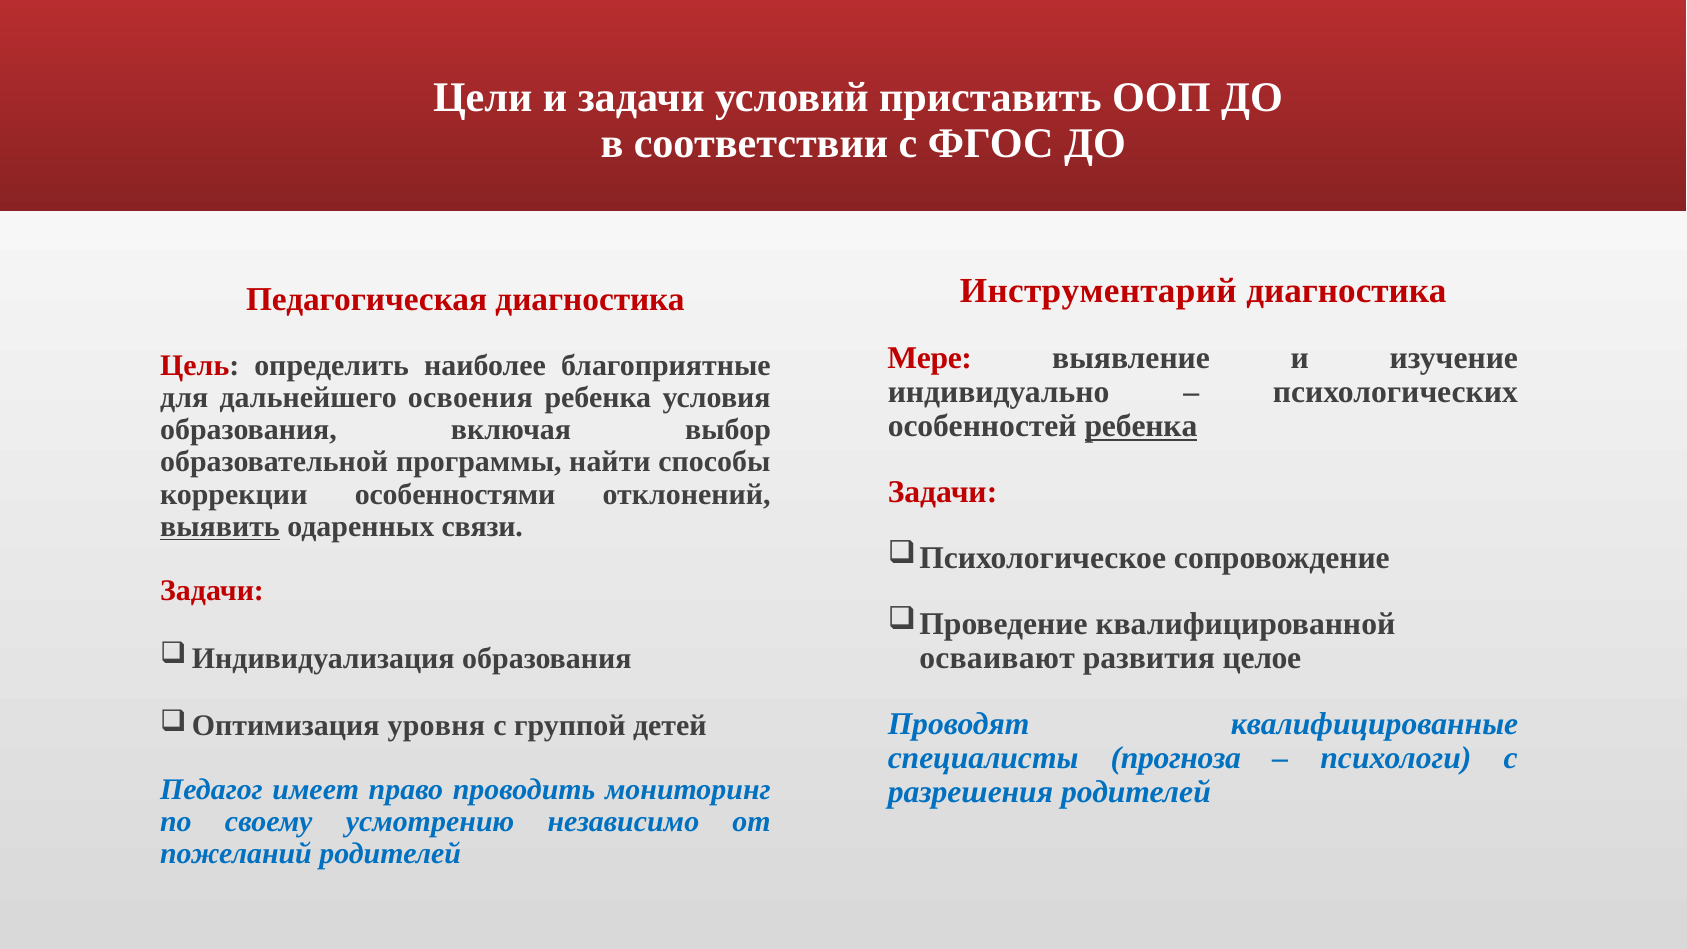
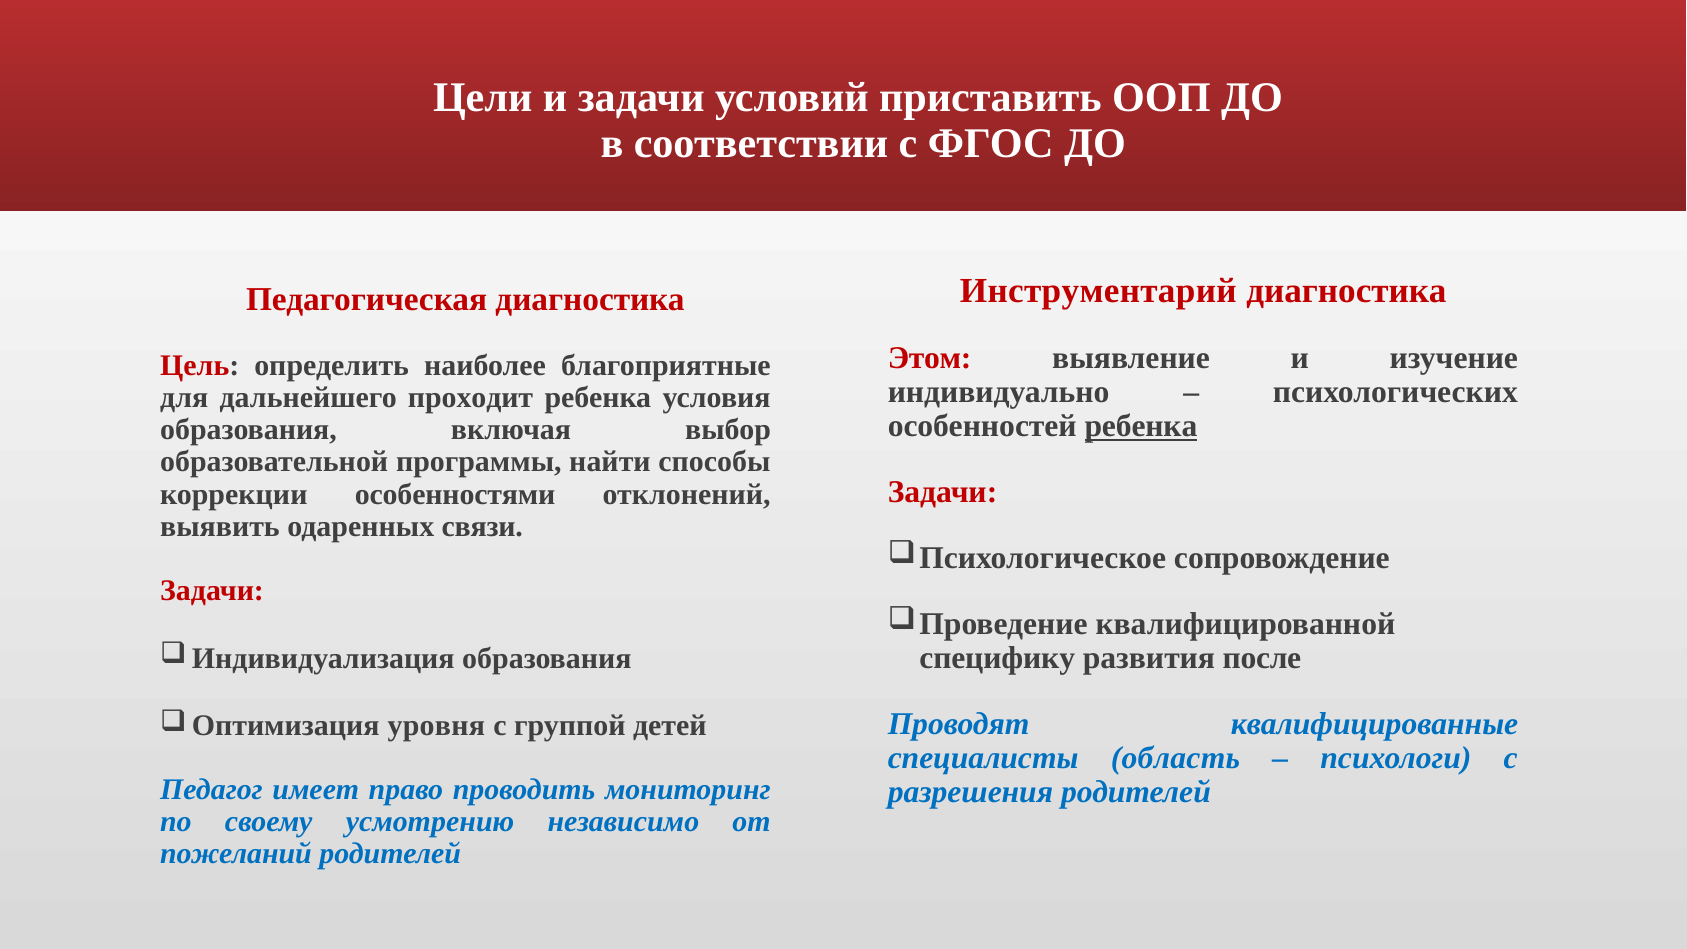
Мере: Мере -> Этом (930, 358)
освоения: освоения -> проходит (471, 397)
выявить underline: present -> none (220, 527)
осваивают: осваивают -> специфику (997, 658)
целое: целое -> после (1262, 658)
прогноза: прогноза -> область (1175, 758)
